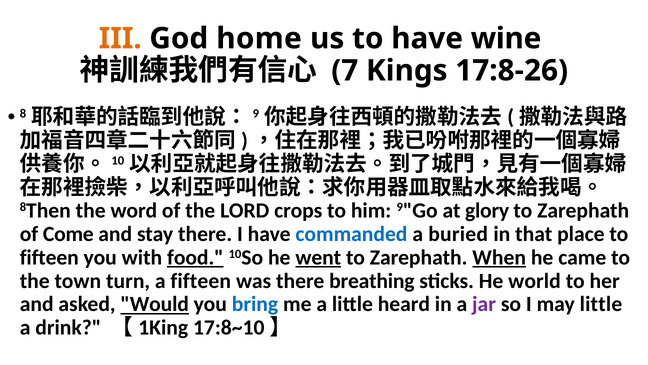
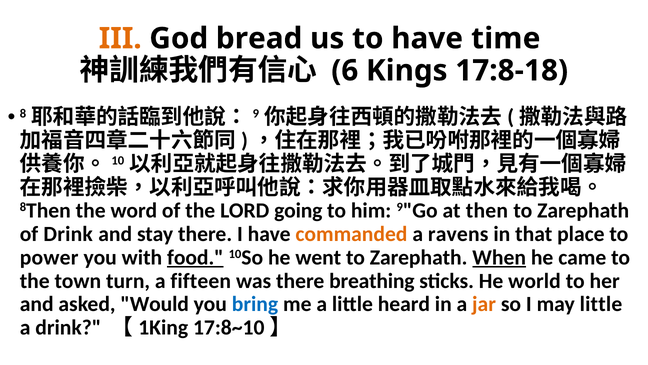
home: home -> bread (259, 38)
wine: wine -> time (506, 38)
7: 7 -> 6 (345, 70)
17:8-26: 17:8-26 -> 17:8-18 (512, 70)
crops: crops -> going (298, 211)
glory: glory -> then (487, 211)
of Come: Come -> Drink (68, 234)
commanded colour: blue -> orange (351, 234)
buried: buried -> ravens (458, 234)
fifteen: fifteen -> power (49, 257)
went underline: present -> none (318, 257)
Would underline: present -> none (155, 304)
jar colour: purple -> orange (484, 304)
